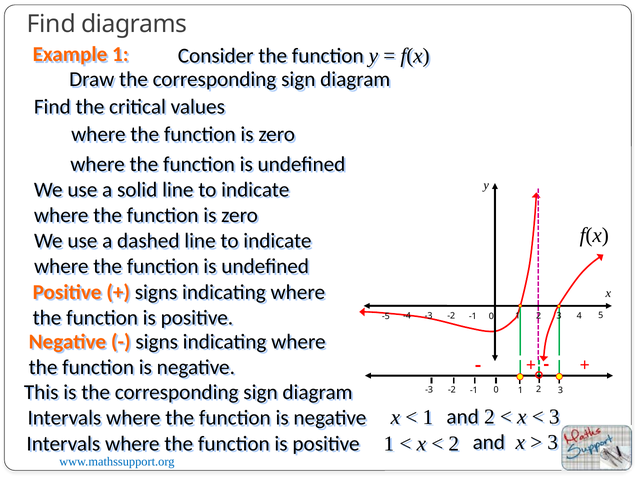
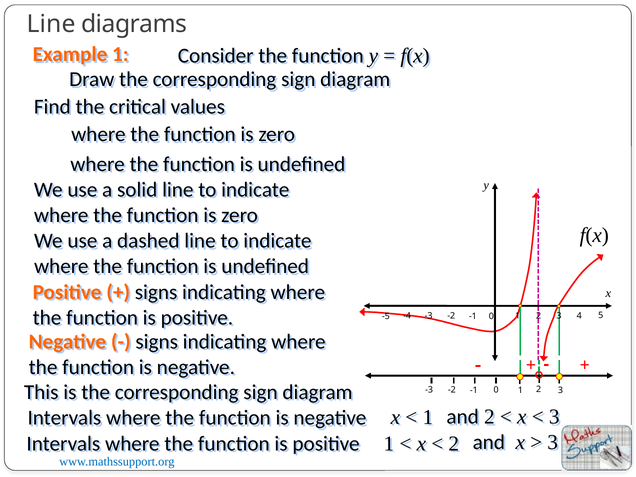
Find: Find -> Line (51, 24)
